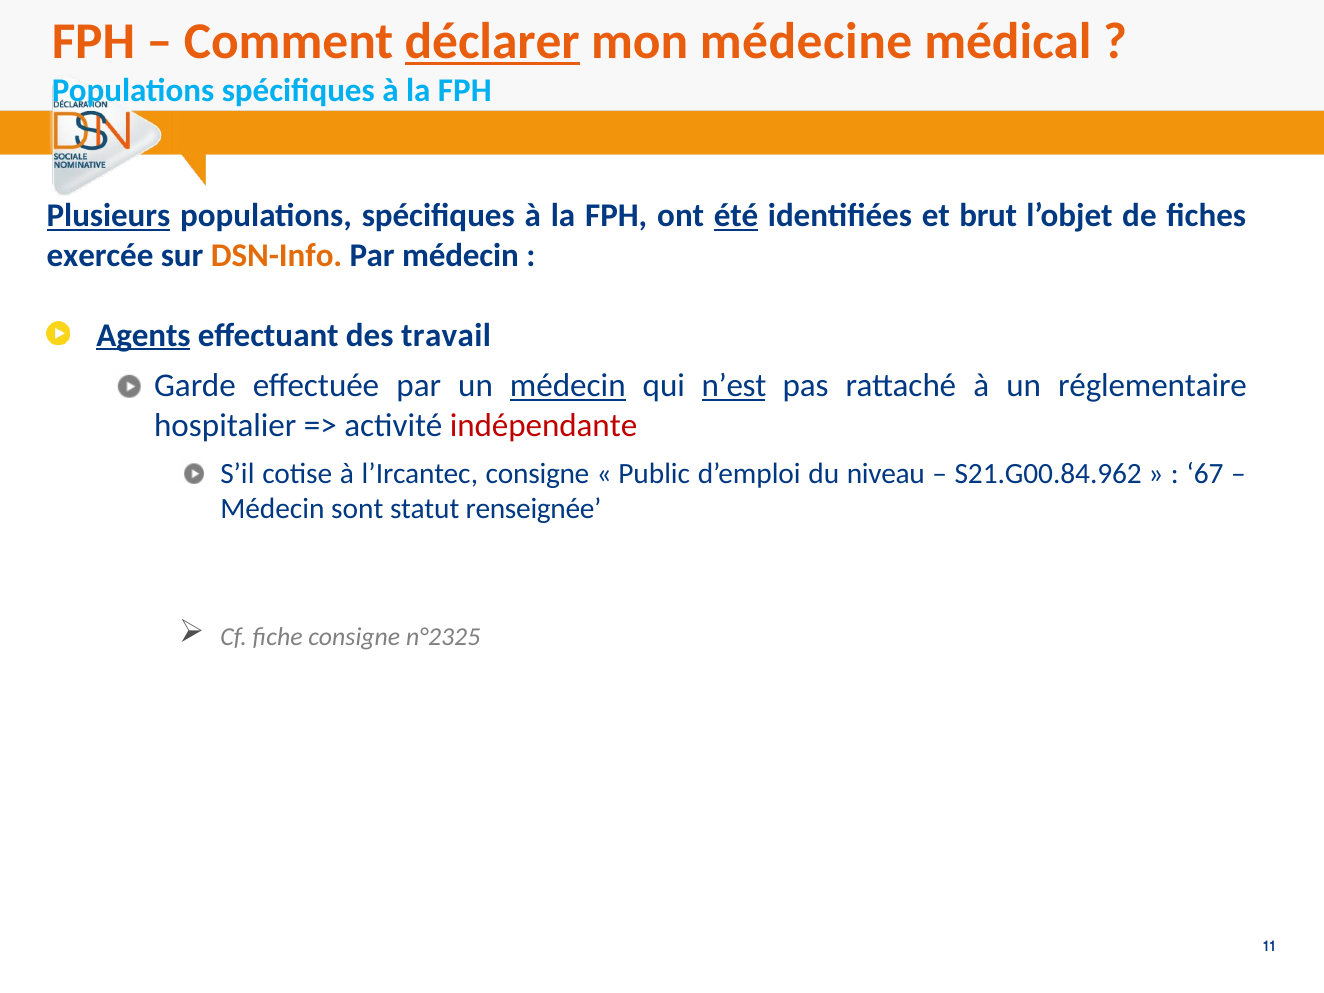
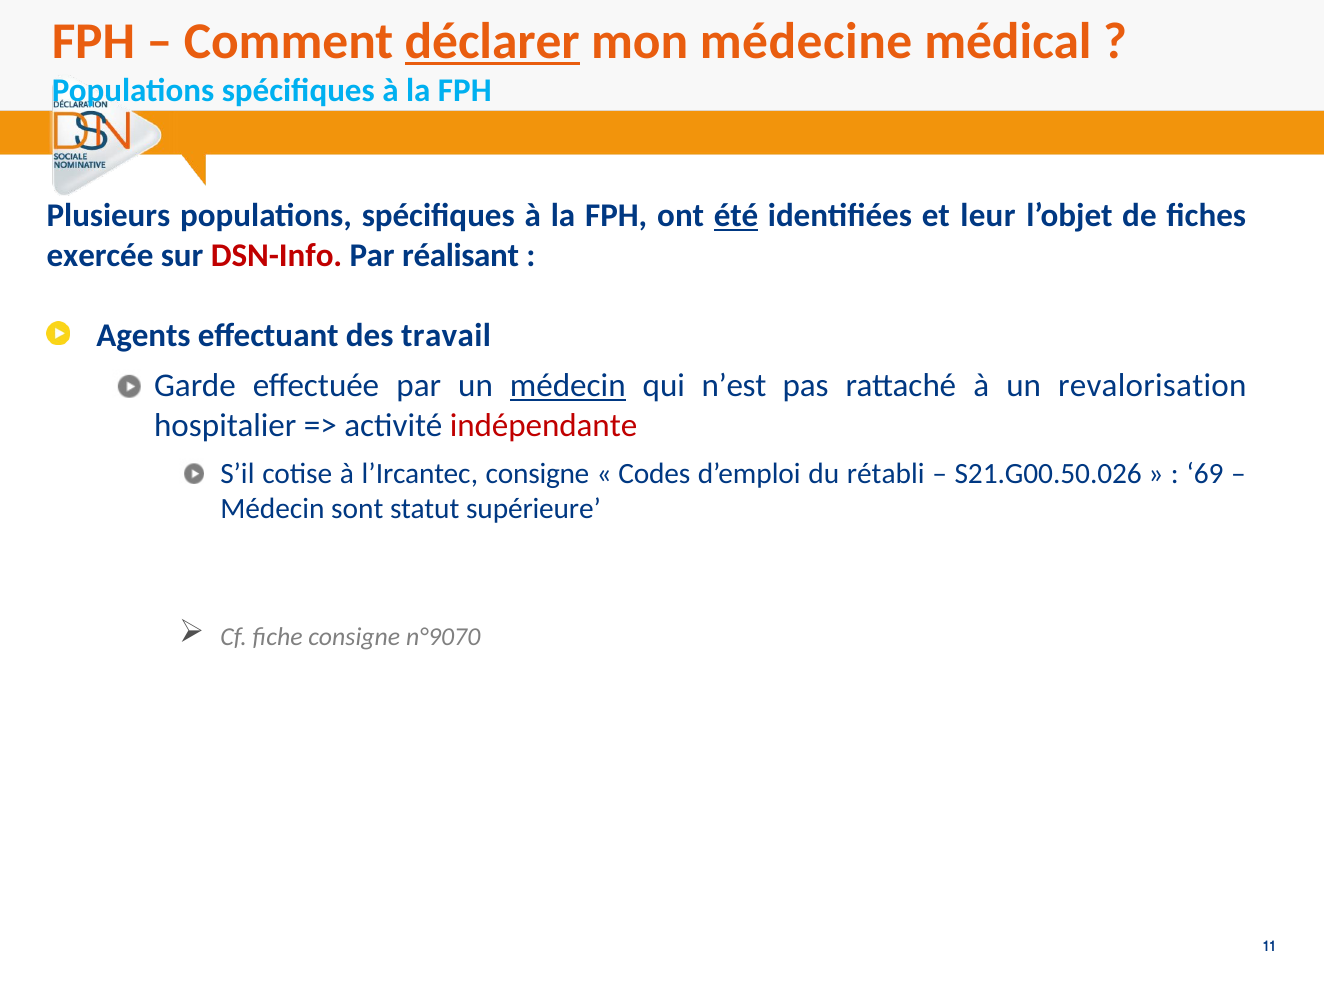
Plusieurs underline: present -> none (108, 216)
brut: brut -> leur (988, 216)
DSN-Info colour: orange -> red (277, 256)
Par médecin: médecin -> réalisant (461, 256)
Agents underline: present -> none (143, 335)
n’est underline: present -> none (734, 386)
réglementaire: réglementaire -> revalorisation (1152, 386)
Public: Public -> Codes (654, 474)
niveau: niveau -> rétabli (886, 474)
S21.G00.84.962: S21.G00.84.962 -> S21.G00.50.026 (1048, 474)
67: 67 -> 69 (1205, 474)
renseignée: renseignée -> supérieure (533, 509)
n°2325: n°2325 -> n°9070 (443, 637)
